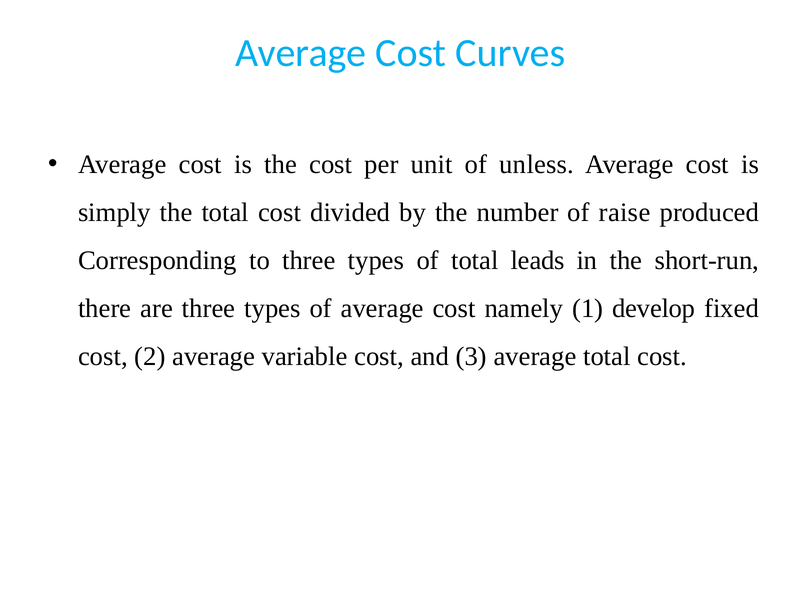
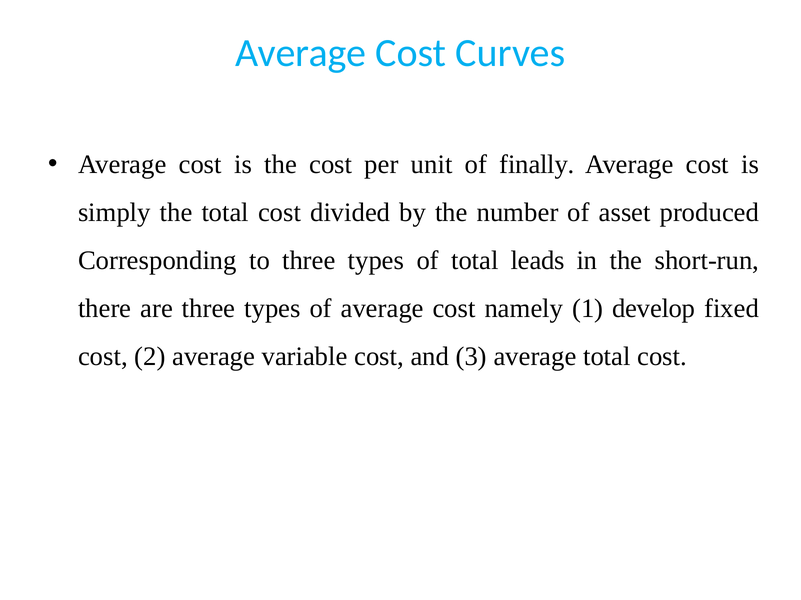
unless: unless -> finally (537, 165)
raise: raise -> asset (625, 213)
